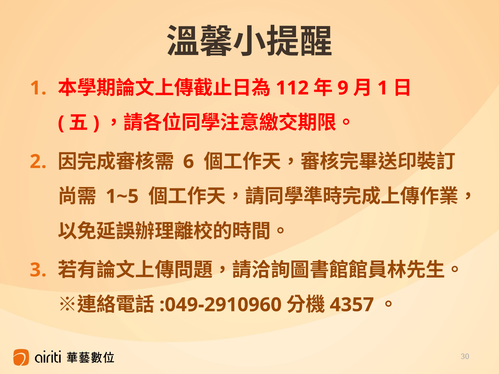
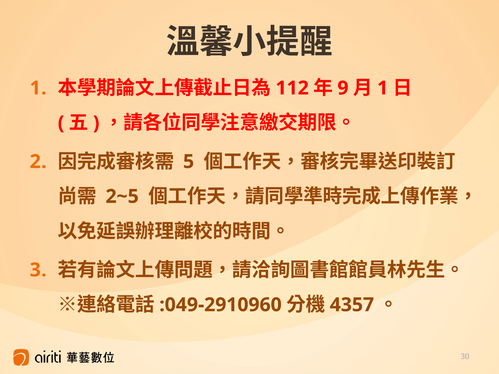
6: 6 -> 5 (189, 162)
1~5: 1~5 -> 2~5 (122, 197)
